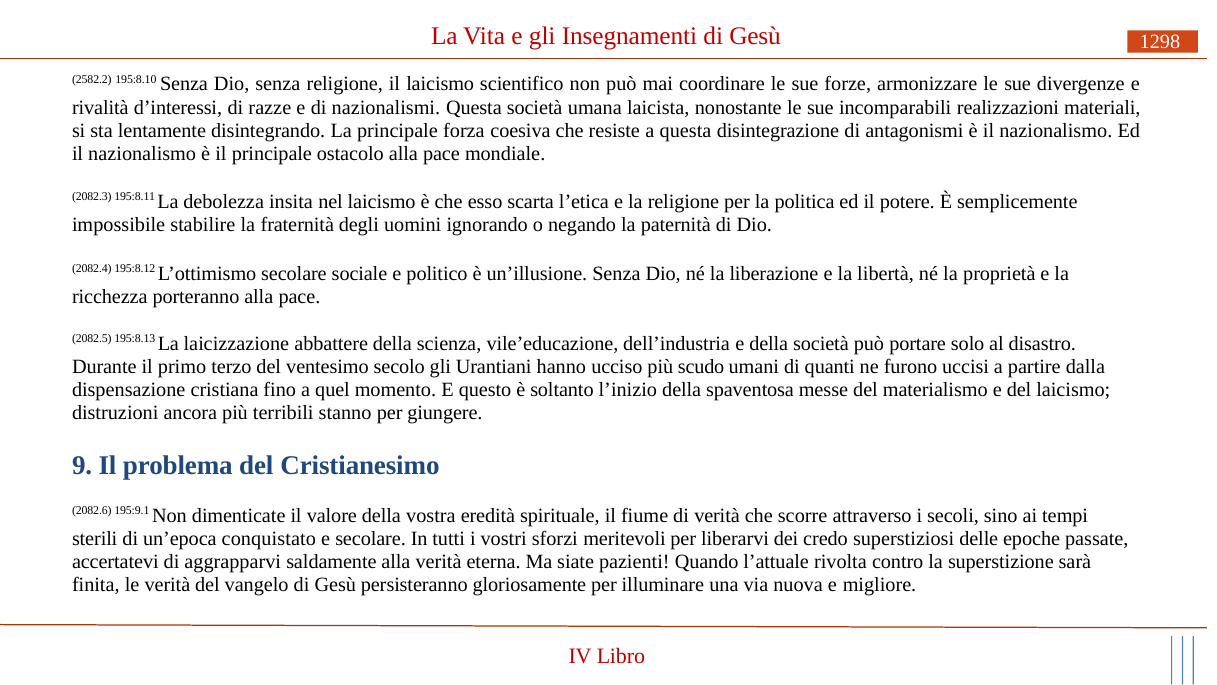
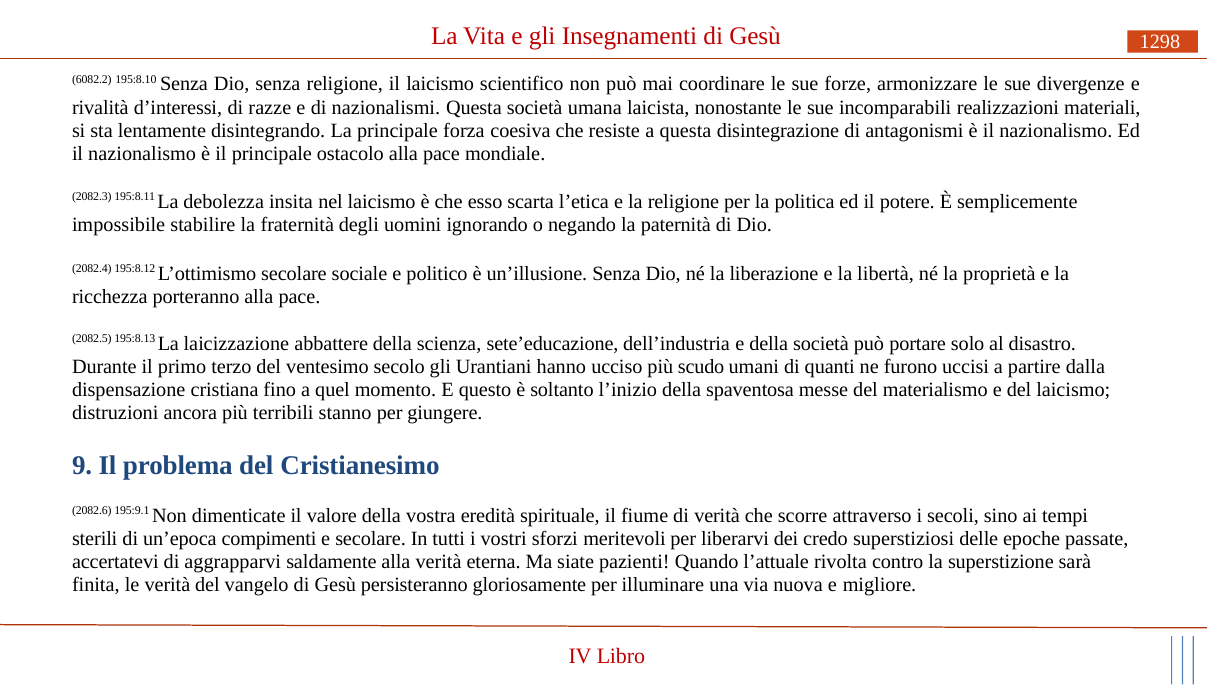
2582.2: 2582.2 -> 6082.2 (92, 79)
vile’educazione: vile’educazione -> sete’educazione (552, 344)
conquistato: conquistato -> compimenti (269, 539)
